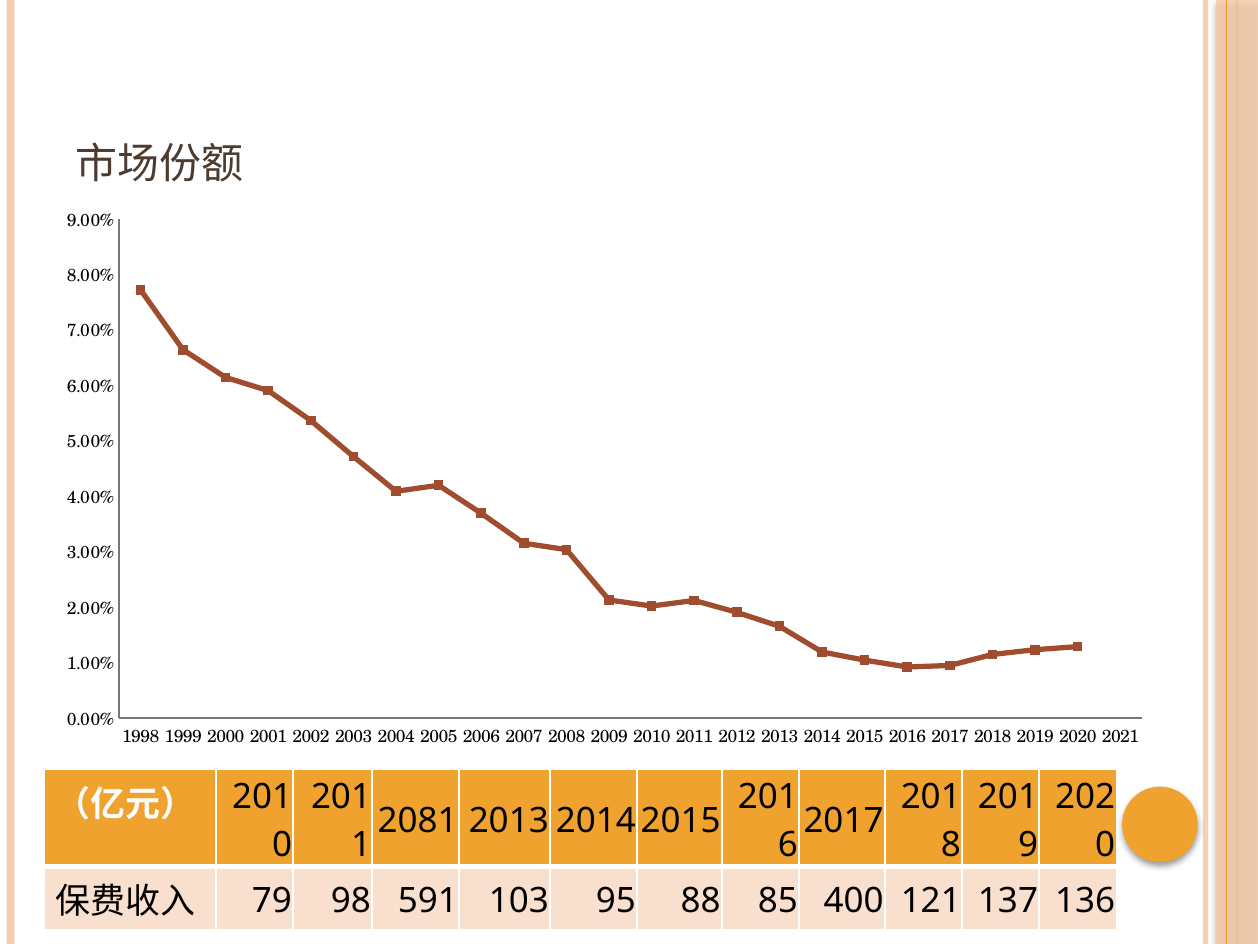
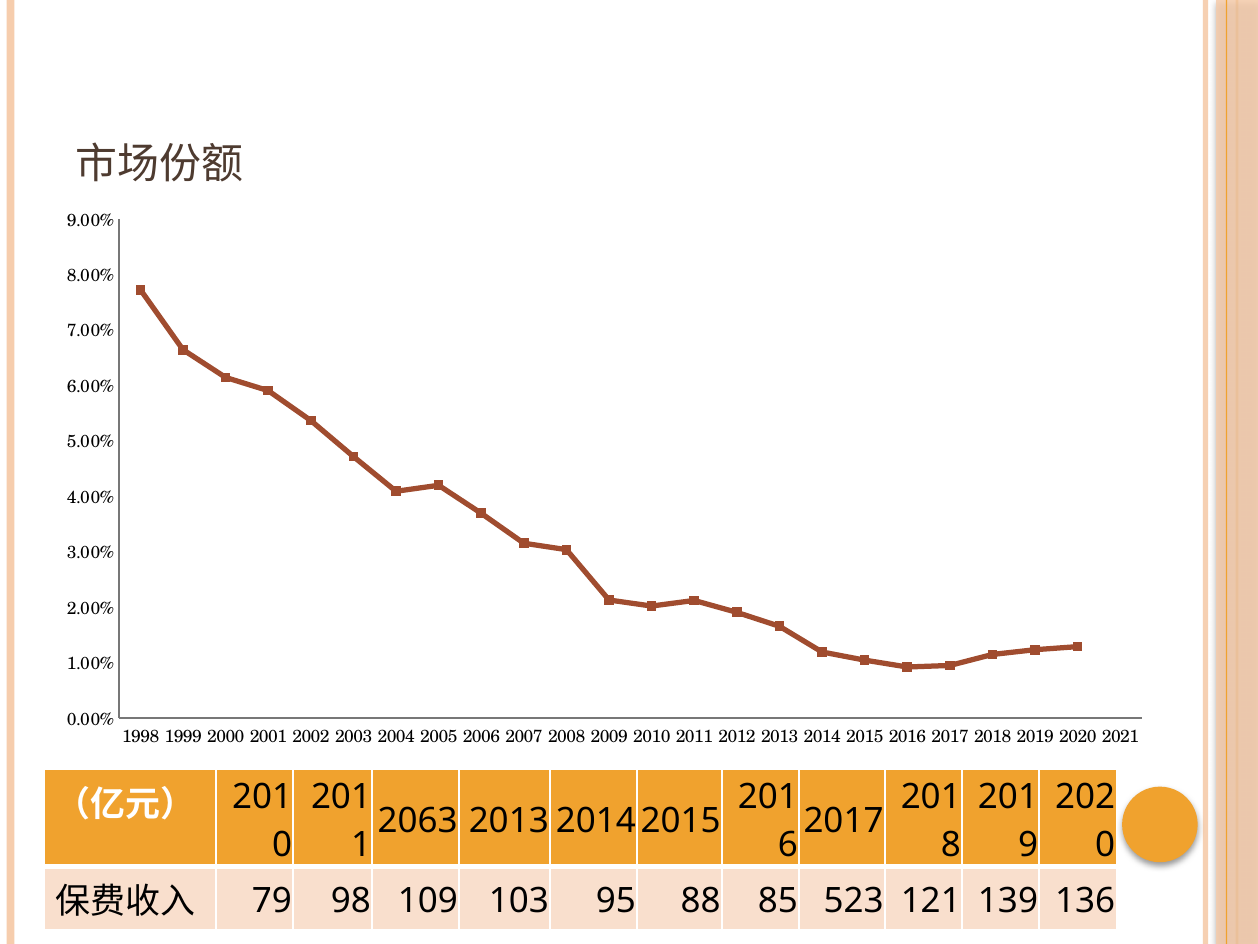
2081: 2081 -> 2063 (418, 820)
591: 591 -> 109 (428, 900)
400: 400 -> 523 (854, 900)
137: 137 -> 139 (1008, 900)
